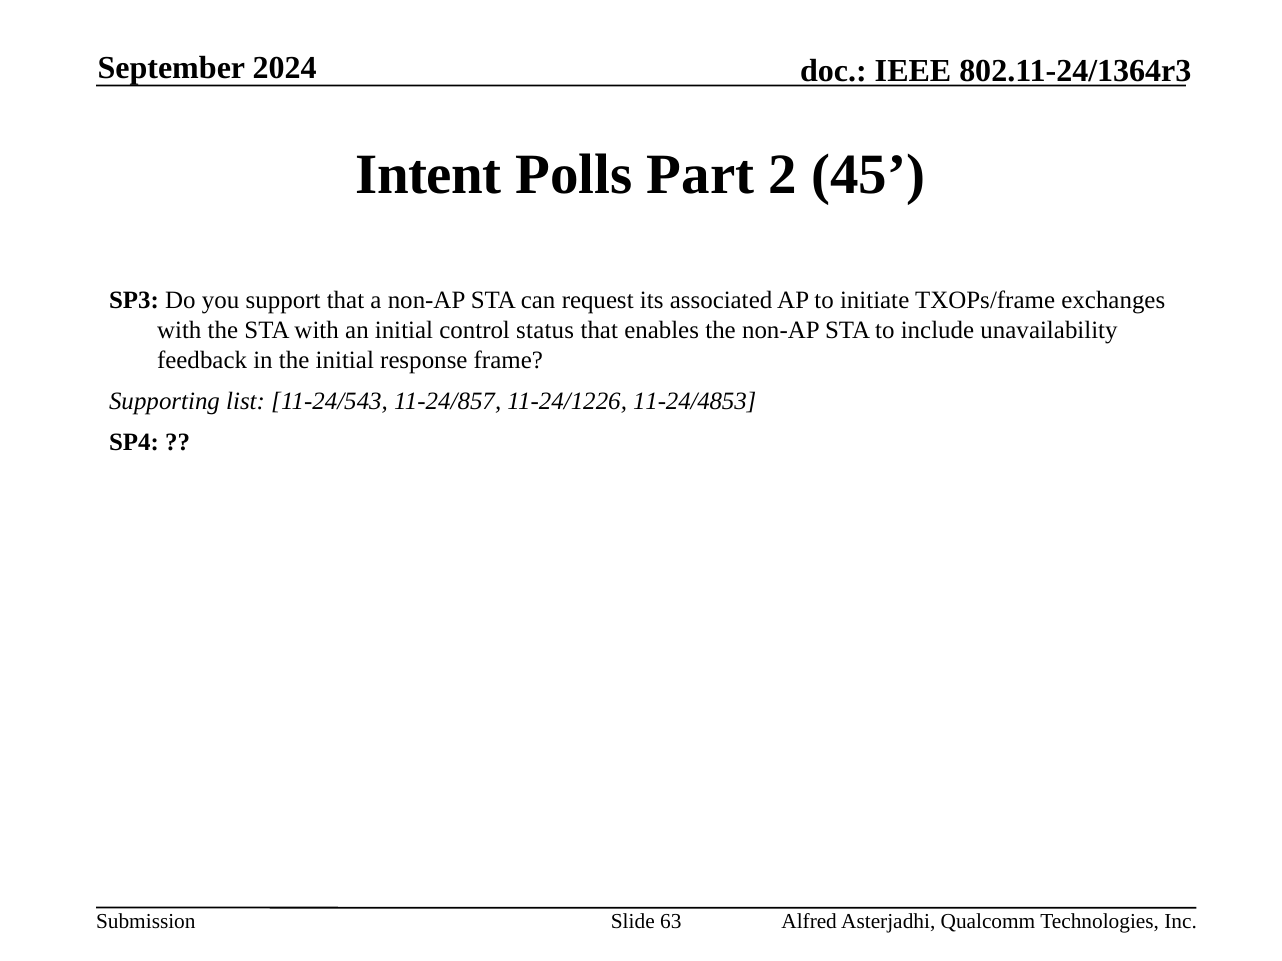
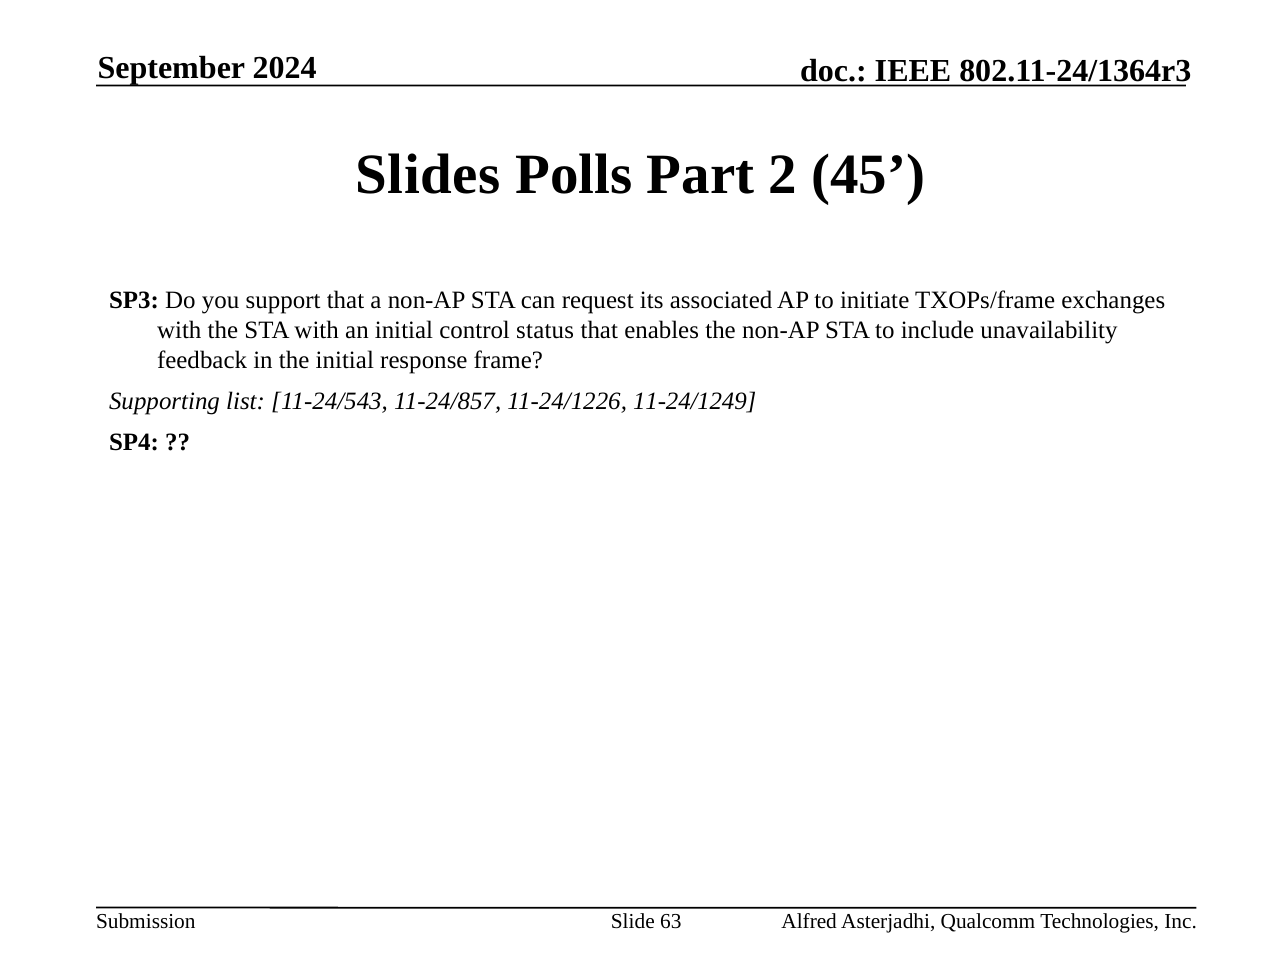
Intent: Intent -> Slides (428, 175)
11-24/4853: 11-24/4853 -> 11-24/1249 (695, 401)
